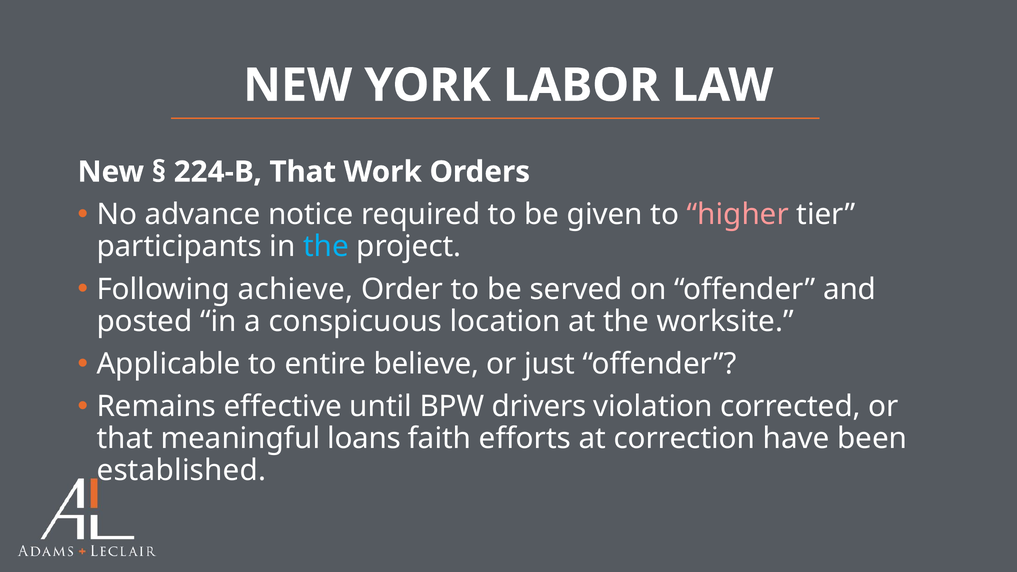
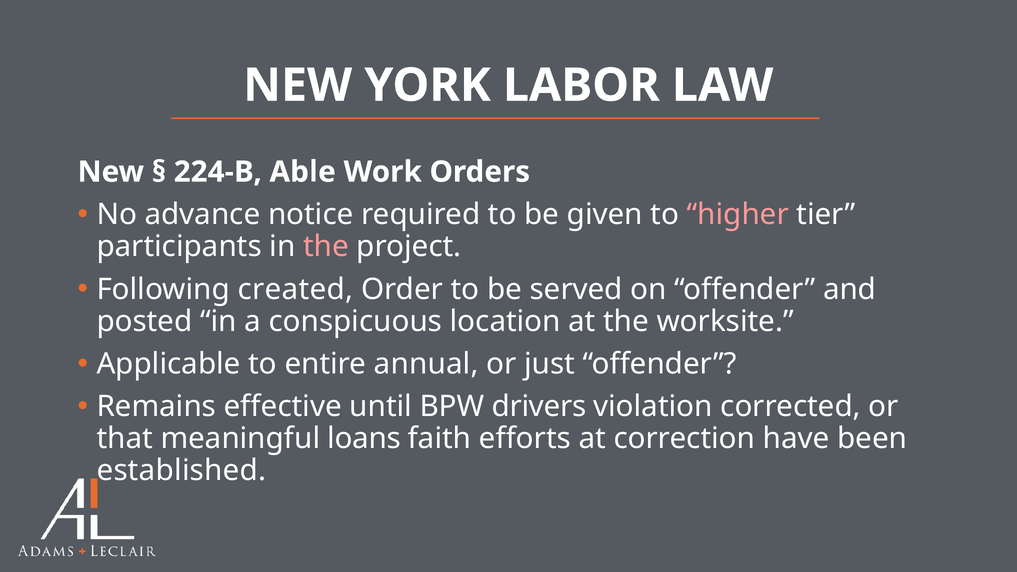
224-B That: That -> Able (303, 172)
the colour: light blue -> pink (326, 247)
achieve: achieve -> created (295, 289)
believe: believe -> annual (426, 364)
